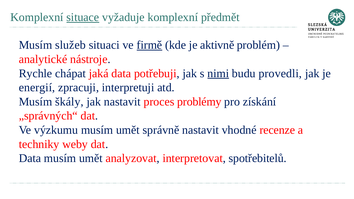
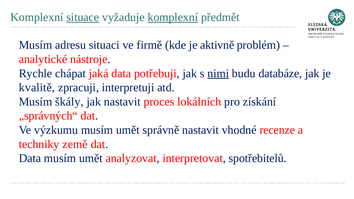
komplexní underline: none -> present (173, 17)
služeb: služeb -> adresu (71, 45)
firmě underline: present -> none (149, 45)
provedli: provedli -> databáze (280, 73)
energií: energií -> kvalitě (37, 88)
problémy: problémy -> lokálních (199, 102)
weby: weby -> země (75, 144)
